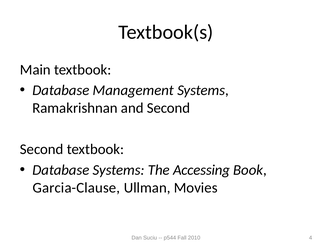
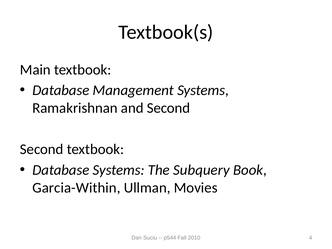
Accessing: Accessing -> Subquery (201, 170)
Garcia-Clause: Garcia-Clause -> Garcia-Within (76, 188)
